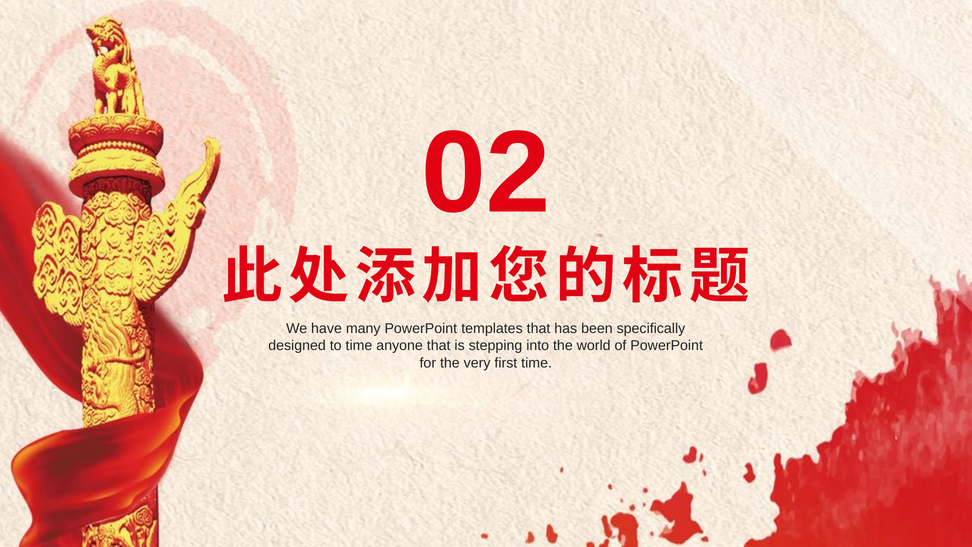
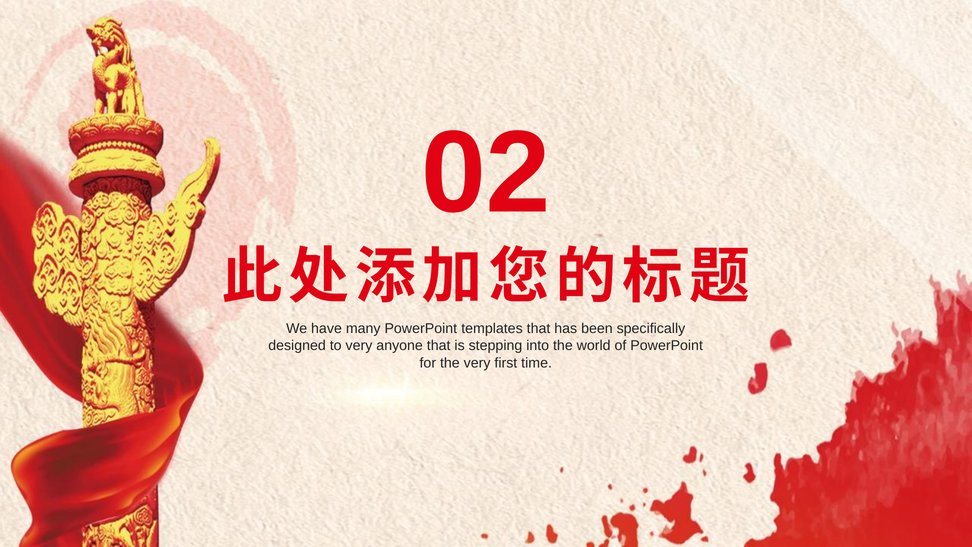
to time: time -> very (359, 346)
